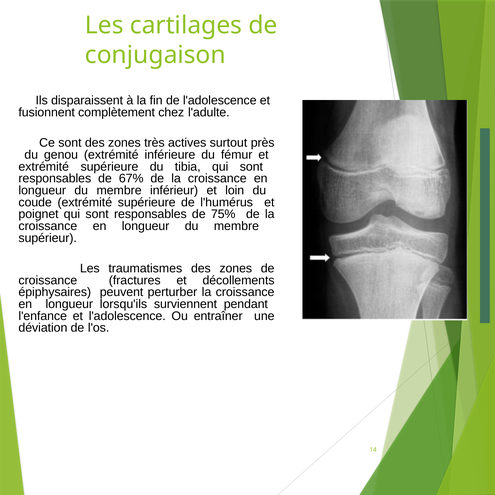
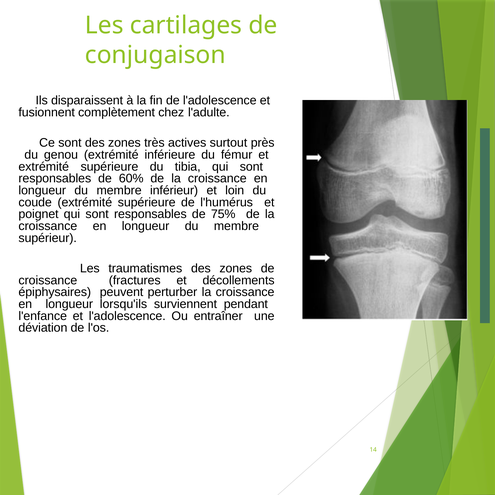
67%: 67% -> 60% (131, 178)
